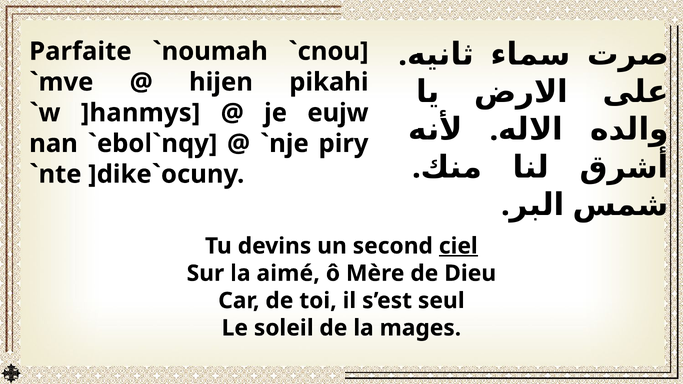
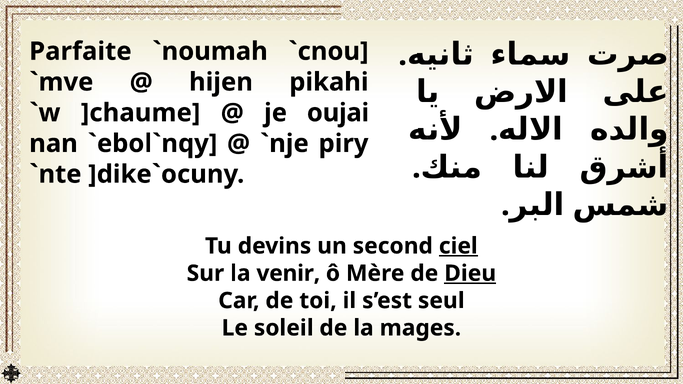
]hanmys: ]hanmys -> ]chaume (141, 113)
eujw: eujw -> oujai (338, 113)
aimé: aimé -> venir (288, 273)
Dieu underline: none -> present (470, 273)
